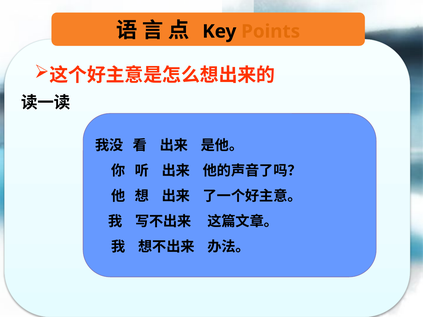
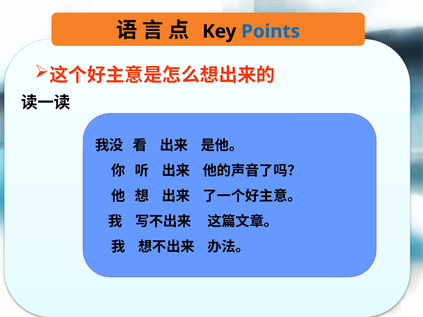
Points colour: orange -> blue (271, 31)
